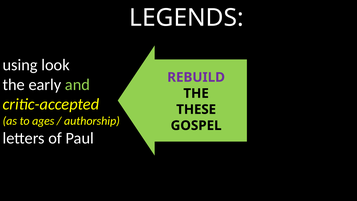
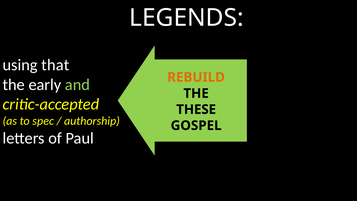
look: look -> that (55, 65)
REBUILD colour: purple -> orange (196, 77)
ages: ages -> spec (43, 121)
